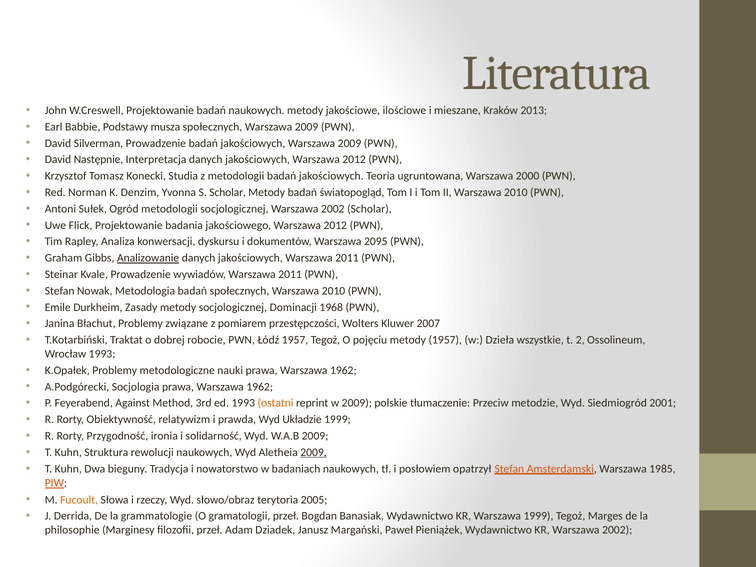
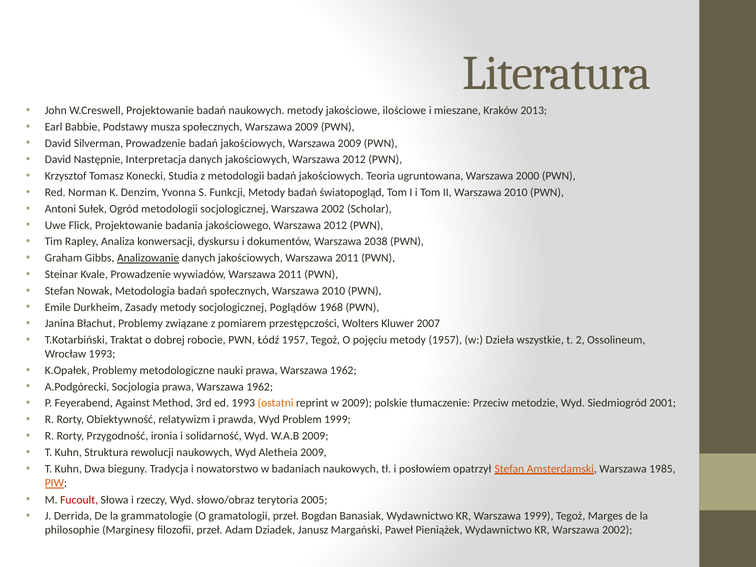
S Scholar: Scholar -> Funkcji (228, 192)
2095: 2095 -> 2038 (376, 242)
Dominacji: Dominacji -> Poglądów (293, 307)
Układzie: Układzie -> Problem (302, 420)
2009 underline: present -> none (313, 452)
Fucoult colour: orange -> red (79, 500)
